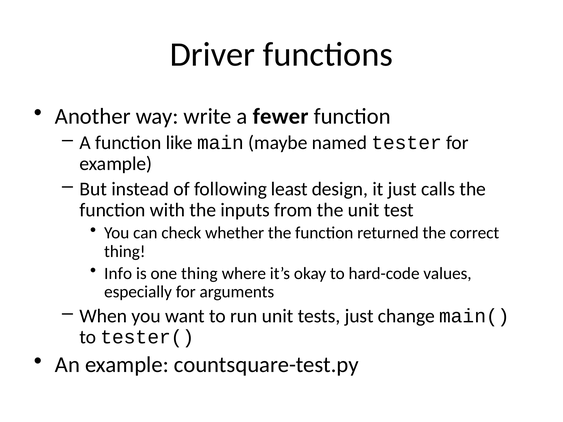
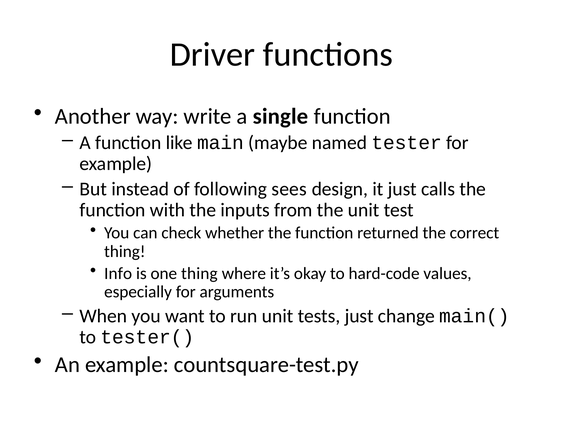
fewer: fewer -> single (281, 117)
least: least -> sees (289, 189)
